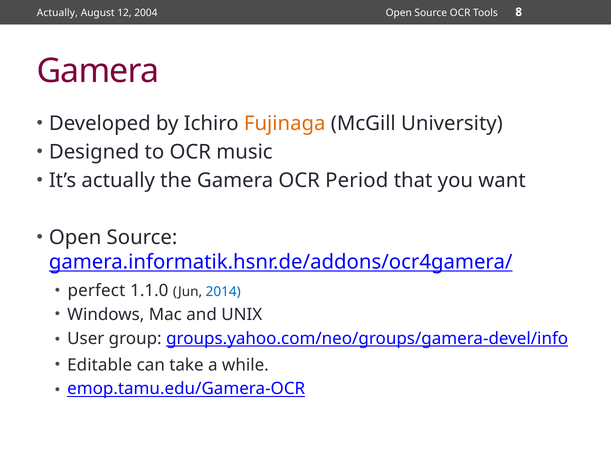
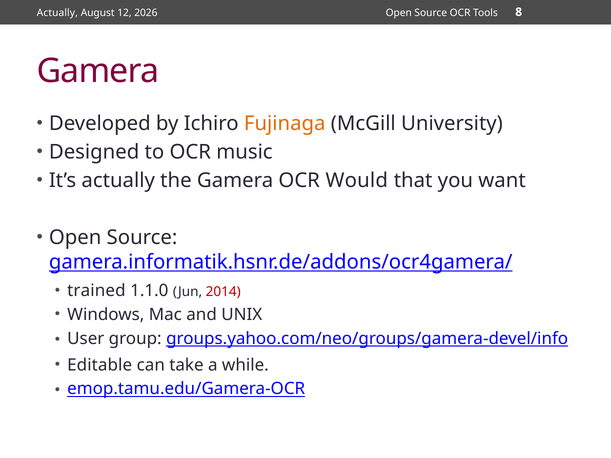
2004: 2004 -> 2026 (146, 13)
Period: Period -> Would (357, 181)
perfect: perfect -> trained (96, 291)
2014 colour: blue -> red (223, 292)
